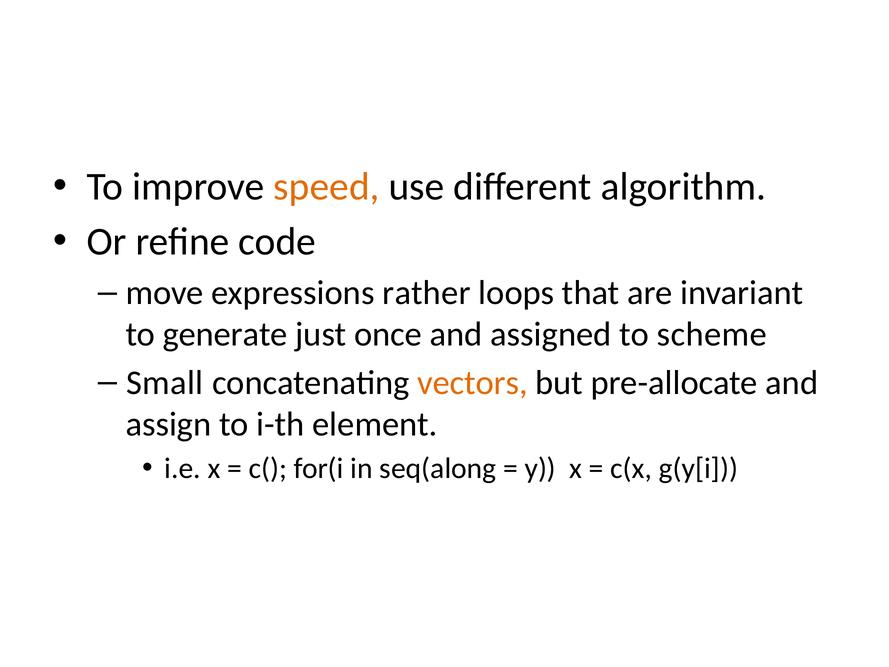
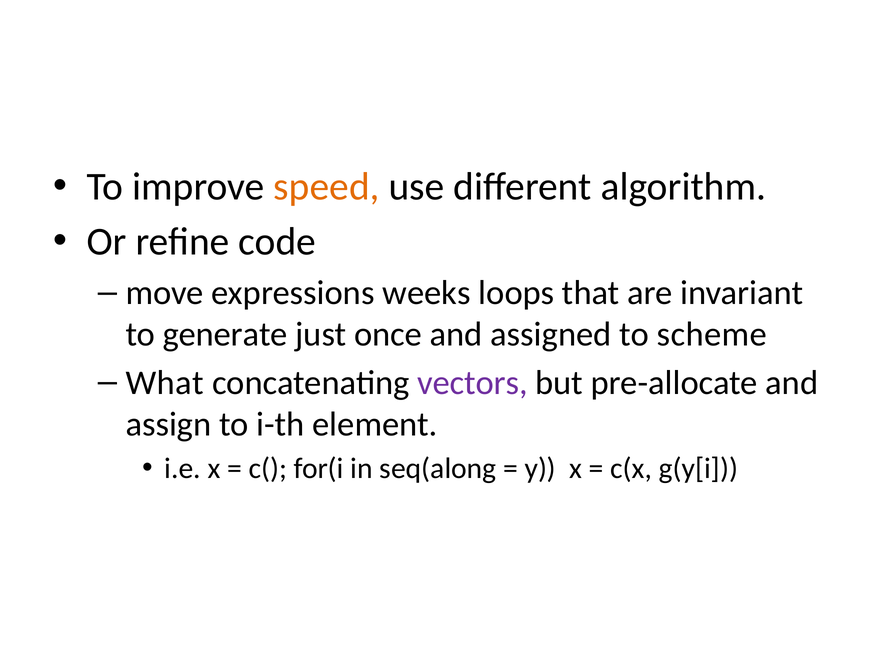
rather: rather -> weeks (427, 293)
Small: Small -> What (165, 383)
vectors colour: orange -> purple (473, 383)
